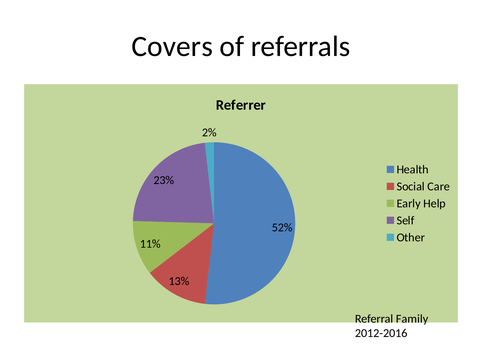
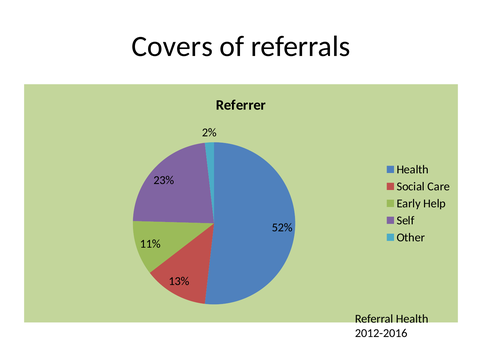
Referral Family: Family -> Health (412, 319)
